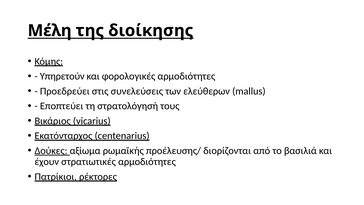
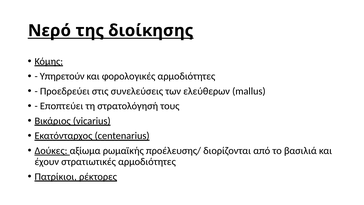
Μέλη: Μέλη -> Νερό (49, 31)
